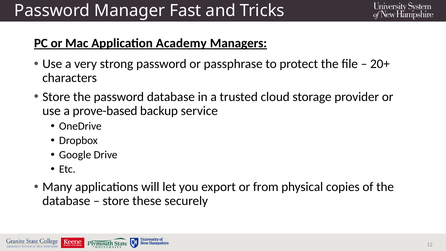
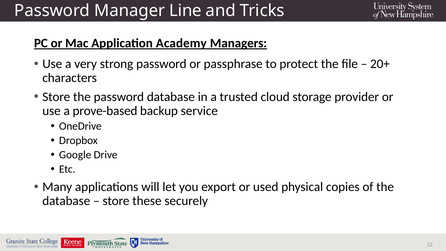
Fast: Fast -> Line (185, 11)
from: from -> used (266, 187)
